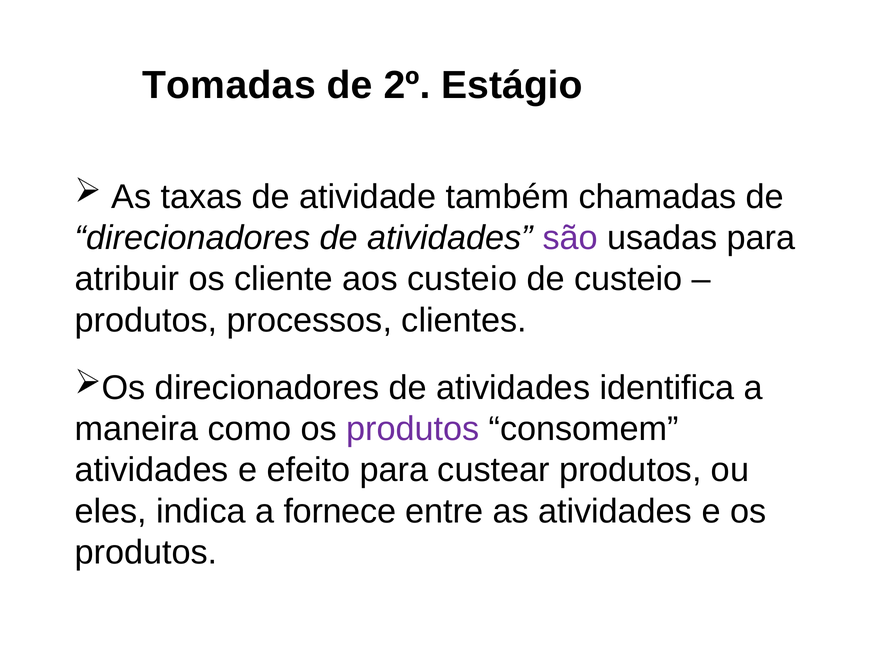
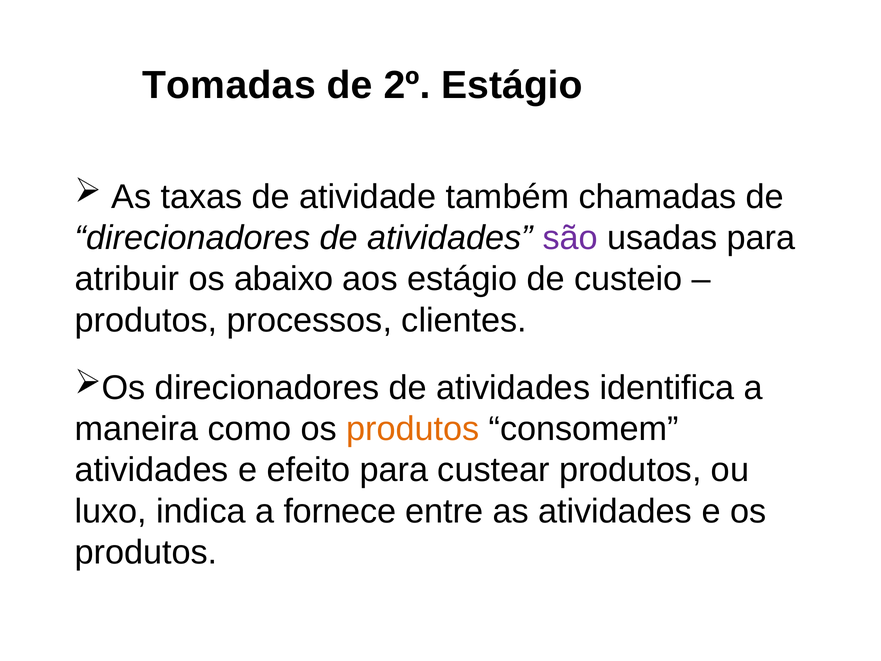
cliente: cliente -> abaixo (284, 279)
aos custeio: custeio -> estágio (462, 279)
produtos colour: purple -> orange (413, 429)
eles: eles -> luxo (111, 511)
